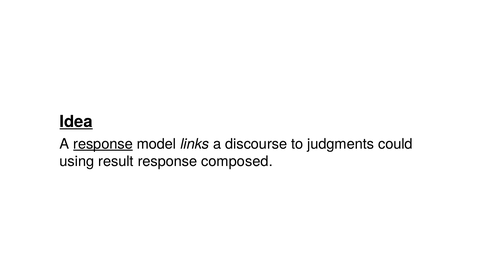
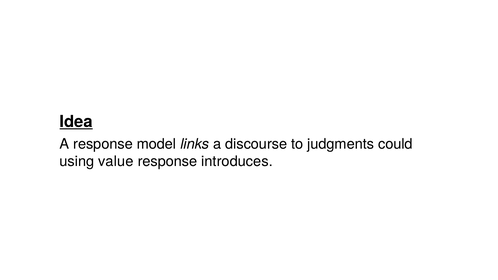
response underline: present -> none (103, 144)
result: result -> value (116, 162)
composed: composed -> introduces (237, 162)
